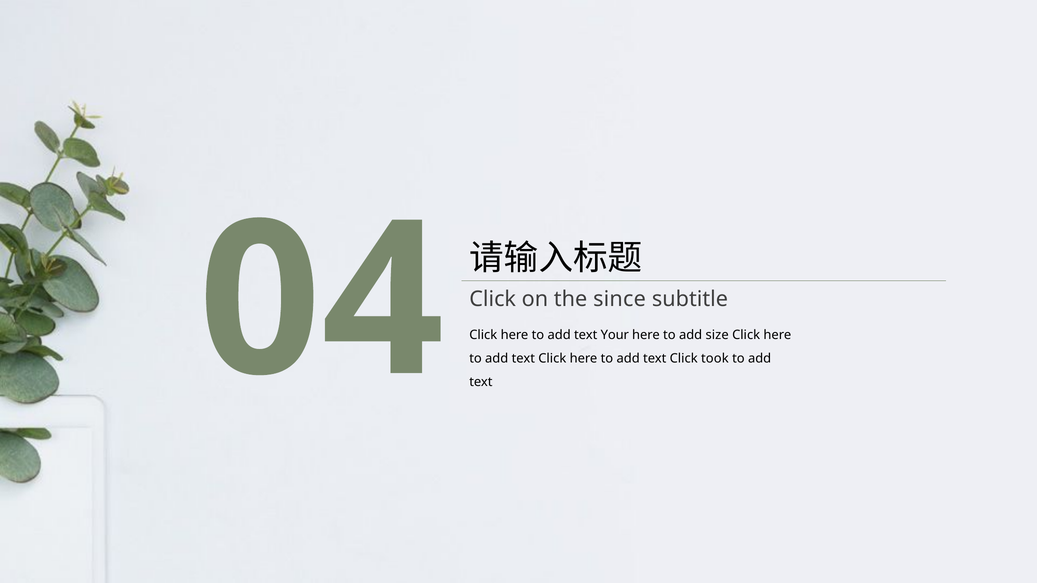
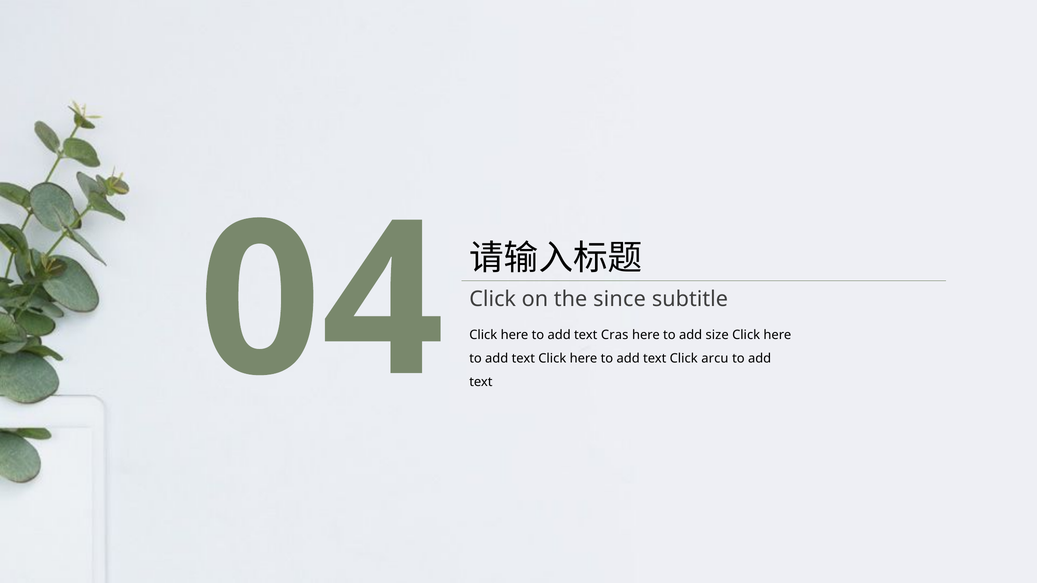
Your: Your -> Cras (615, 335)
took: took -> arcu (715, 359)
